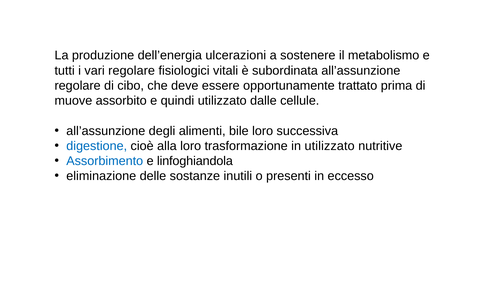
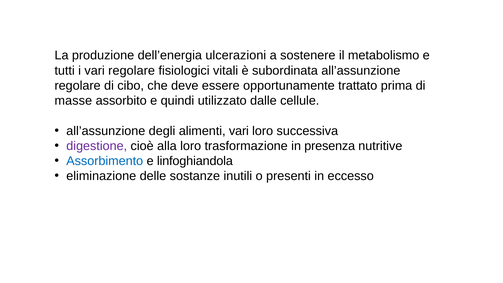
muove: muove -> masse (73, 101)
alimenti bile: bile -> vari (239, 131)
digestione colour: blue -> purple (97, 146)
in utilizzato: utilizzato -> presenza (330, 146)
